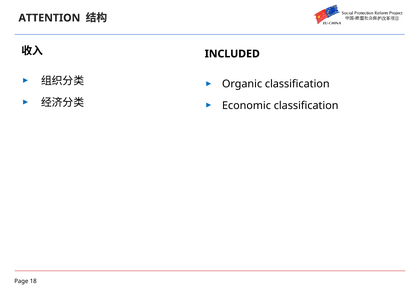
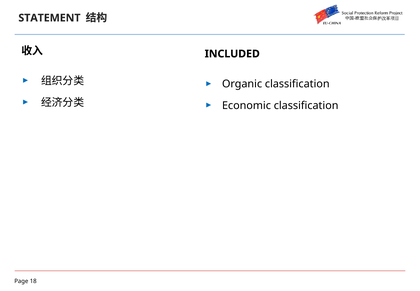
ATTENTION: ATTENTION -> STATEMENT (49, 18)
